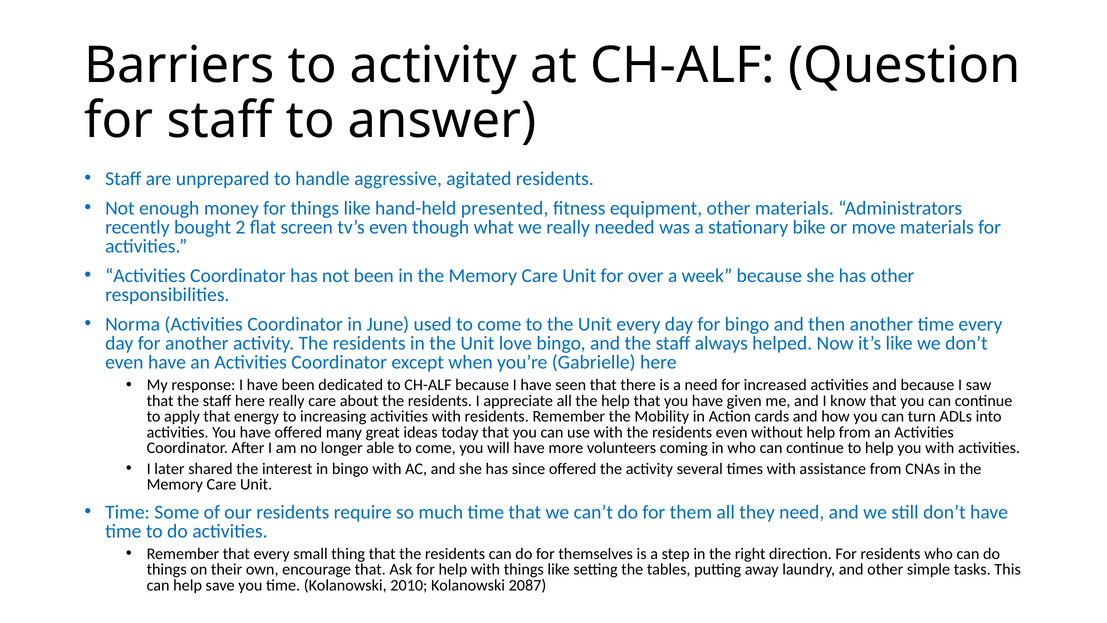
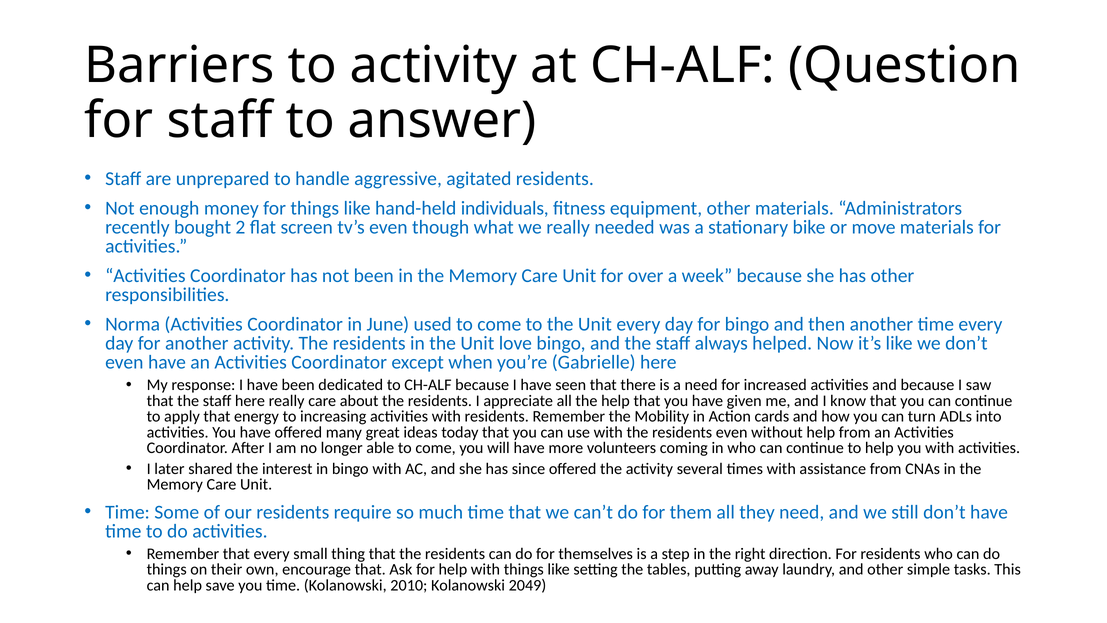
presented: presented -> individuals (505, 208)
2087: 2087 -> 2049 (527, 585)
